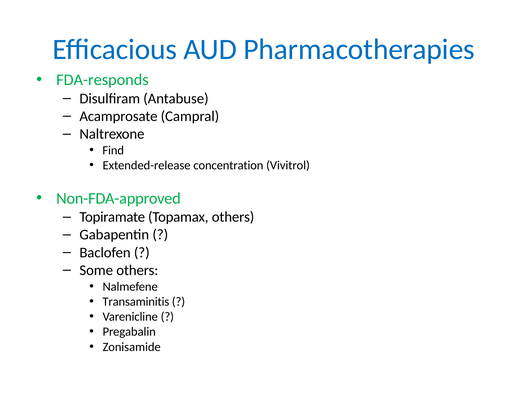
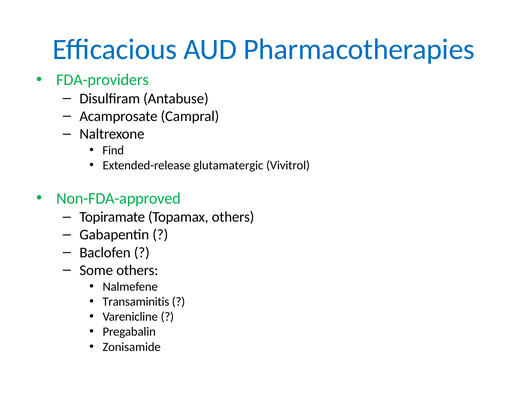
FDA-responds: FDA-responds -> FDA-providers (102, 80)
concentration: concentration -> glutamatergic (228, 165)
